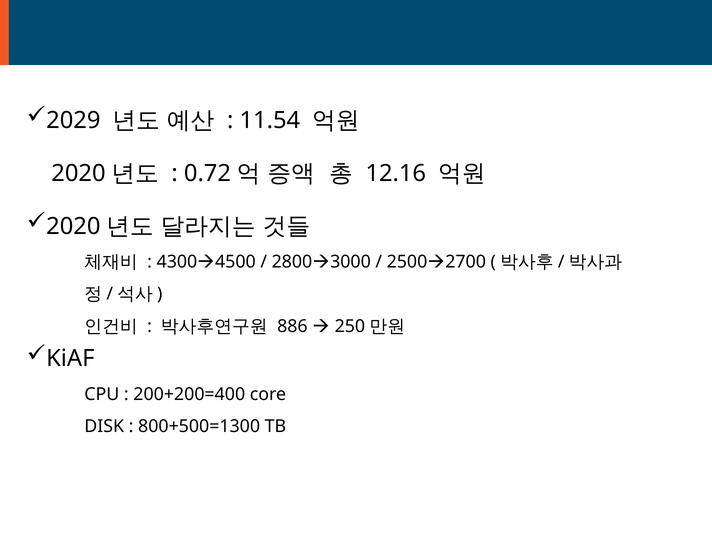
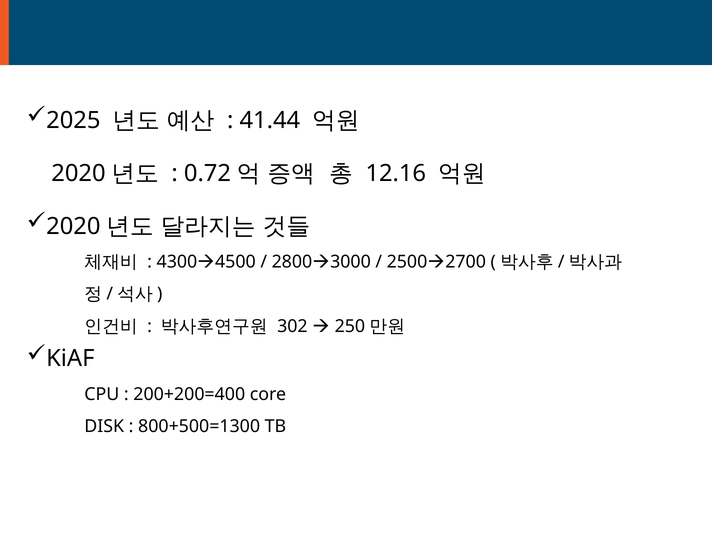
2029: 2029 -> 2025 (73, 120)
11.54: 11.54 -> 41.44 (270, 120)
886: 886 -> 302 (292, 326)
